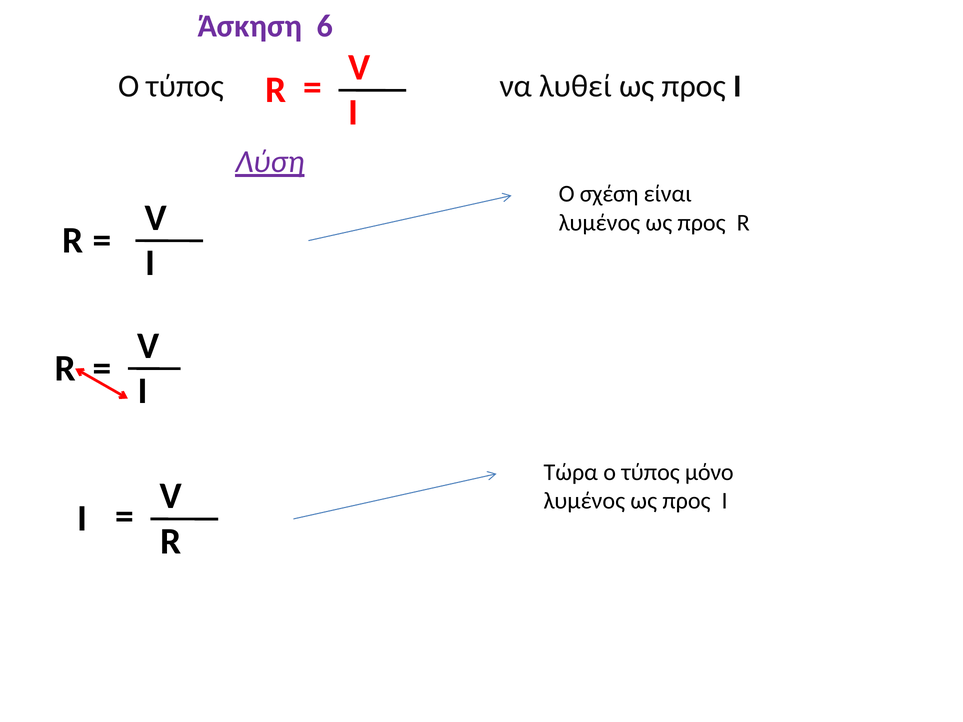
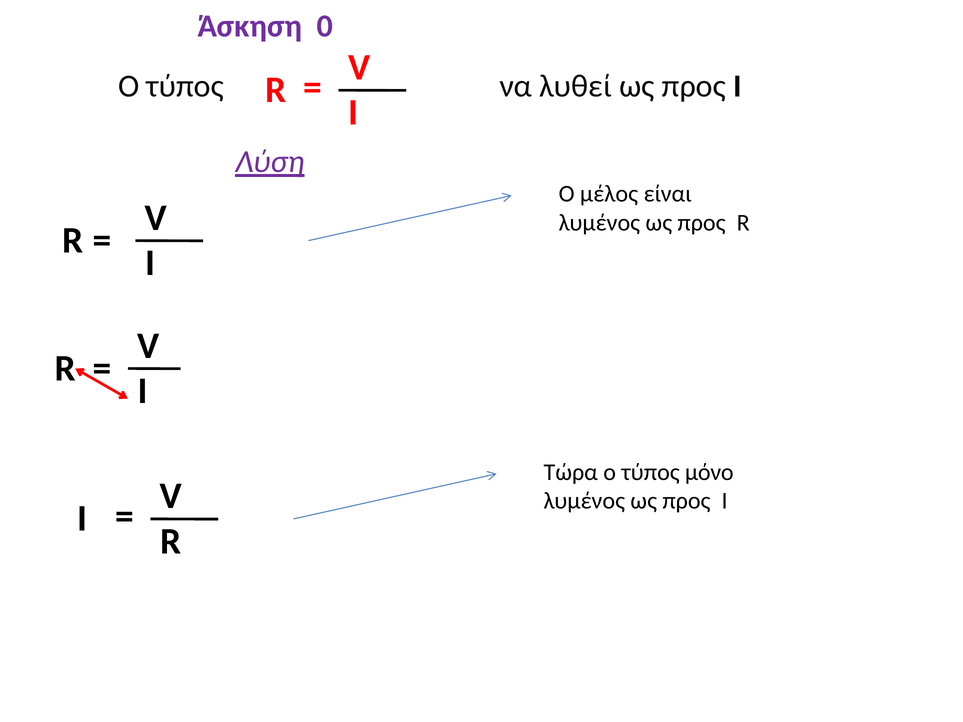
6: 6 -> 0 (325, 26)
σχέση: σχέση -> μέλος (609, 194)
